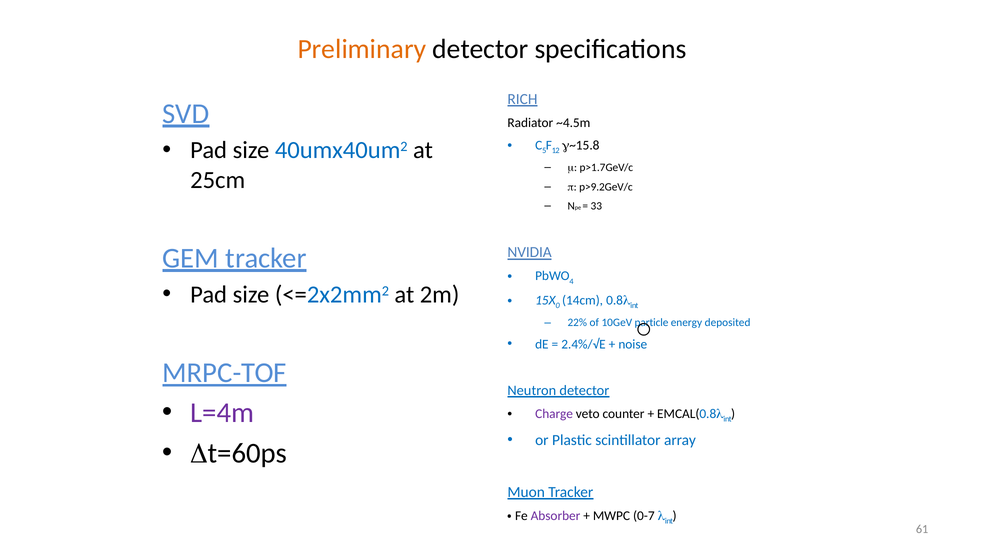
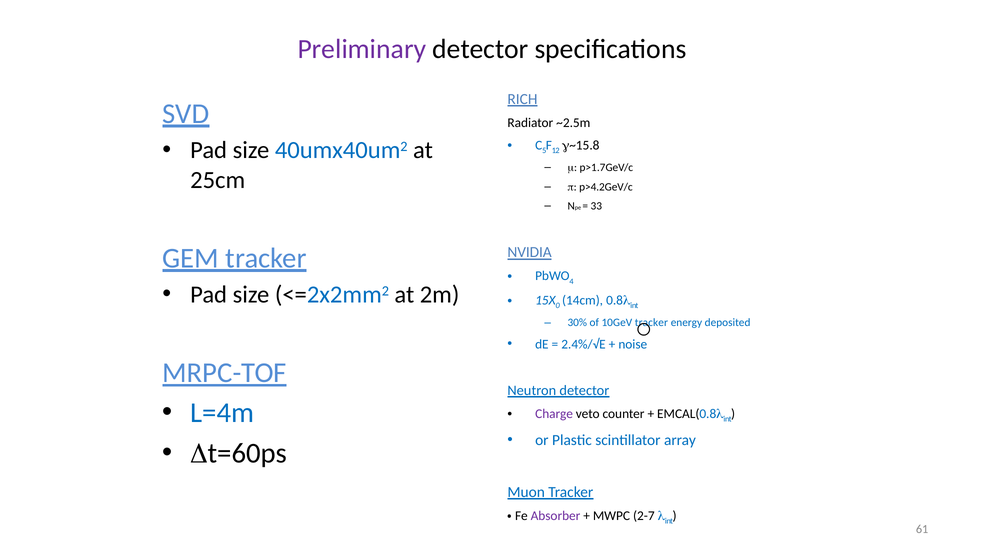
Preliminary colour: orange -> purple (362, 49)
~4.5m: ~4.5m -> ~2.5m (573, 123)
p>9.2GeV/c: p>9.2GeV/c -> p>4.2GeV/c (606, 187)
22%: 22% -> 30% (577, 323)
10GeV particle: particle -> tracker (651, 323)
L=4m colour: purple -> blue (222, 413)
0-7: 0-7 -> 2-7 (644, 516)
